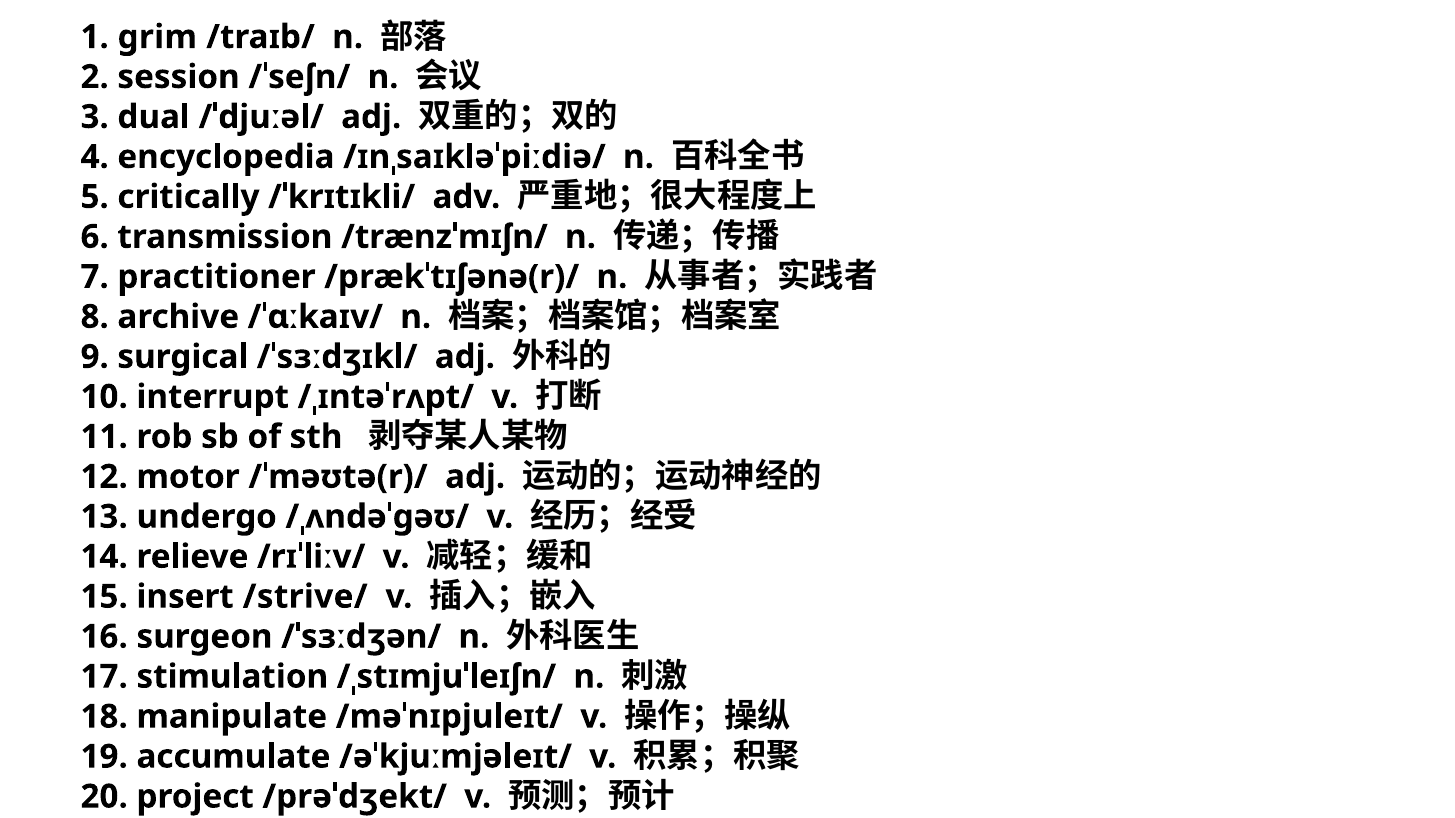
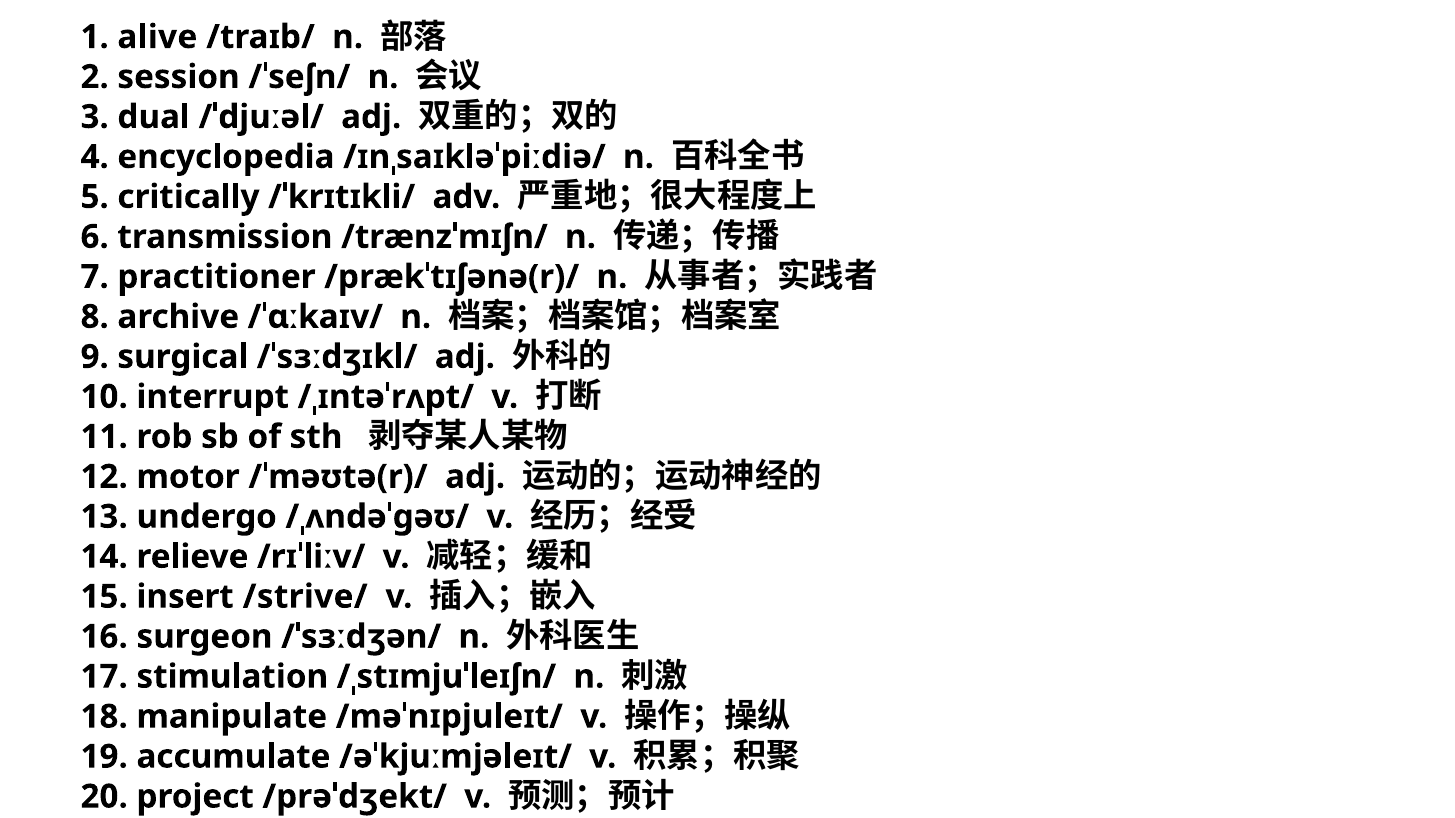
grim: grim -> alive (157, 37)
